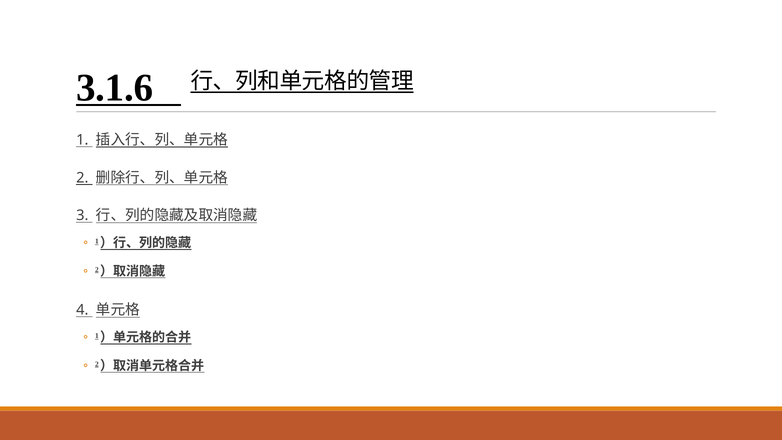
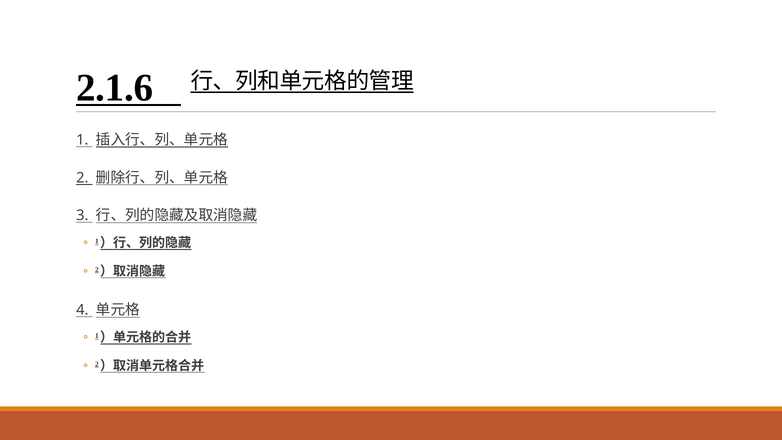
3.1.6: 3.1.6 -> 2.1.6 (115, 88)
